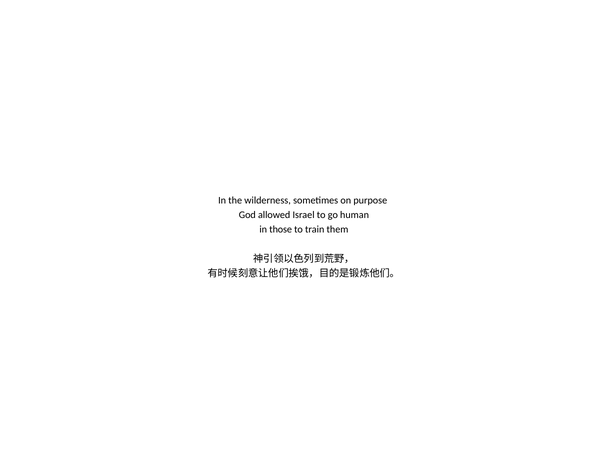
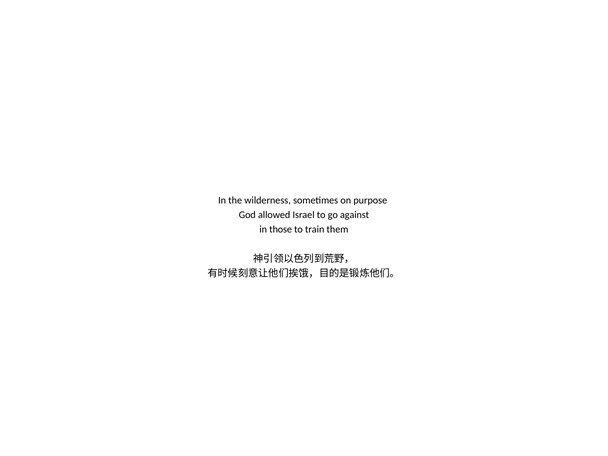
human: human -> against (355, 215)
